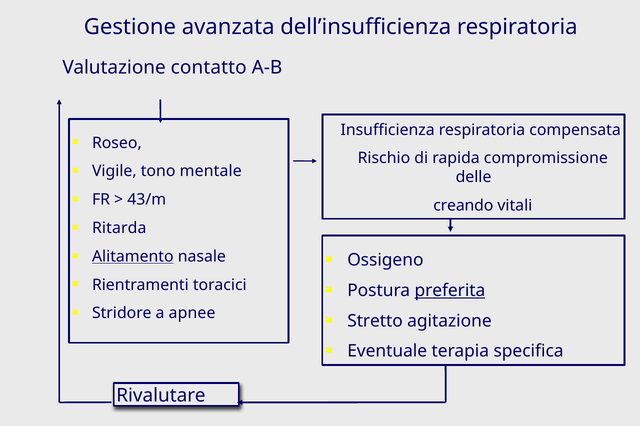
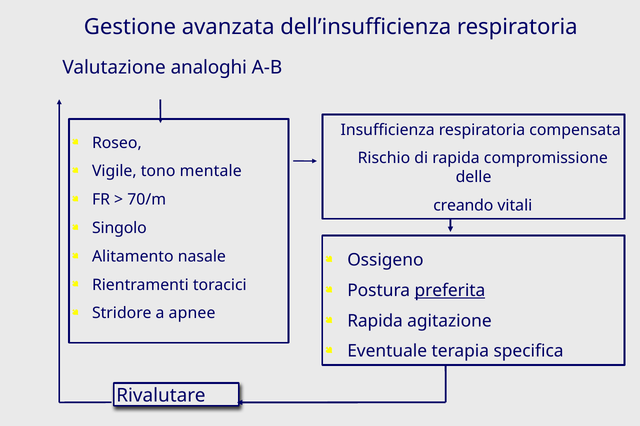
contatto: contatto -> analoghi (209, 68)
43/m: 43/m -> 70/m (147, 200)
Ritarda: Ritarda -> Singolo (119, 228)
Alitamento underline: present -> none (133, 257)
Stretto: Stretto -> Rapida (375, 321)
